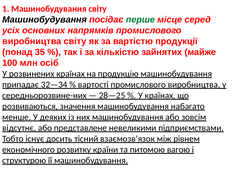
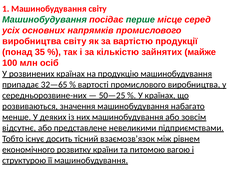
Машинобудування colour: black -> green (45, 20)
32—34: 32—34 -> 32—65 (54, 85)
28—25: 28—25 -> 50—25 (112, 95)
